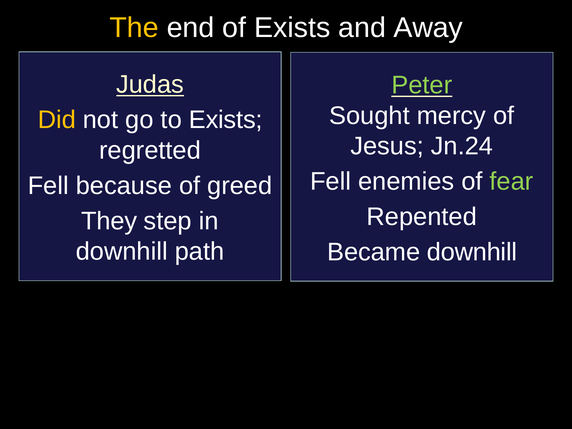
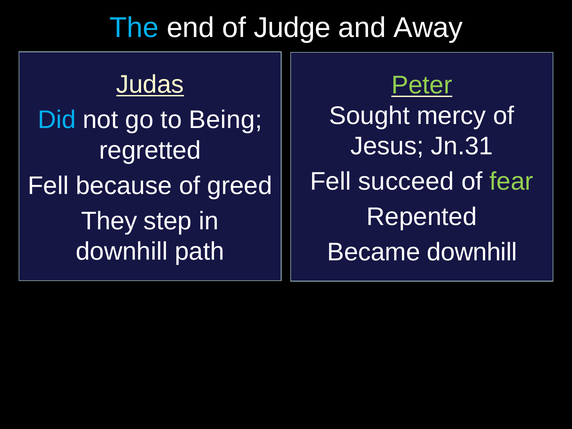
The colour: yellow -> light blue (134, 28)
of Exists: Exists -> Judge (292, 28)
Did colour: yellow -> light blue (57, 120)
to Exists: Exists -> Being (226, 120)
Jn.24: Jn.24 -> Jn.31 (462, 146)
enemies: enemies -> succeed (406, 181)
